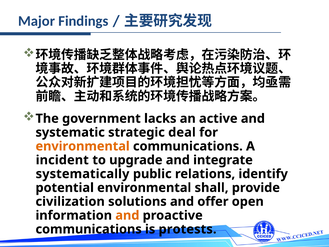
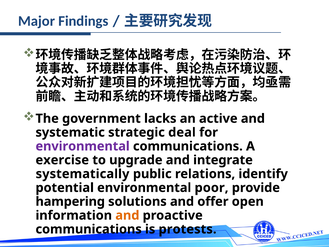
environmental colour: orange -> purple (83, 146)
incident: incident -> exercise (62, 160)
shall: shall -> poor (212, 188)
civilization: civilization -> hampering (70, 201)
